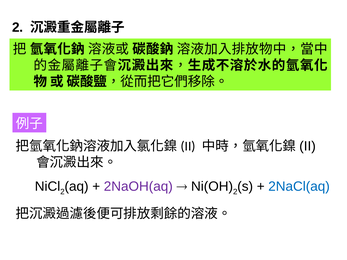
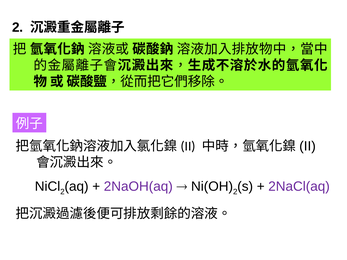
2NaCl(aq colour: blue -> purple (299, 187)
